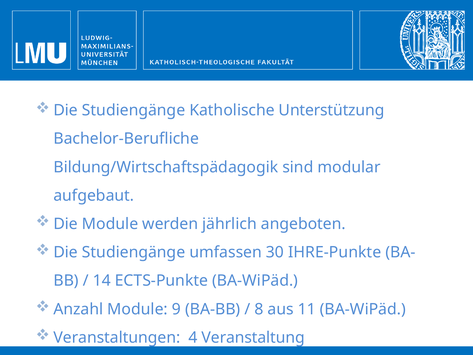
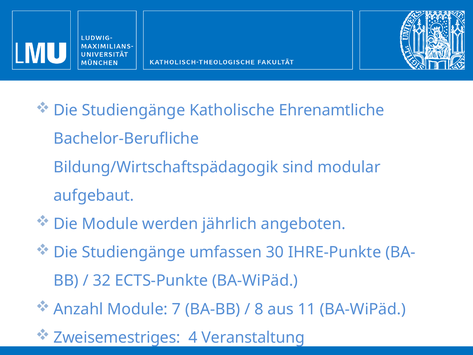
Unterstützung: Unterstützung -> Ehrenamtliche (332, 110)
14: 14 -> 32 (102, 281)
9: 9 -> 7 (176, 309)
Veranstaltungen: Veranstaltungen -> Zweisemestriges (117, 337)
